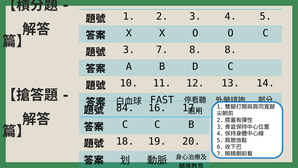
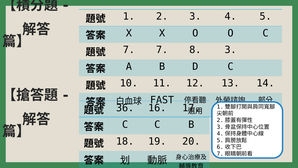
3: 3 -> 7 (129, 50)
8 8: 8 -> 3 (230, 50)
84: 84 -> 36 (125, 108)
